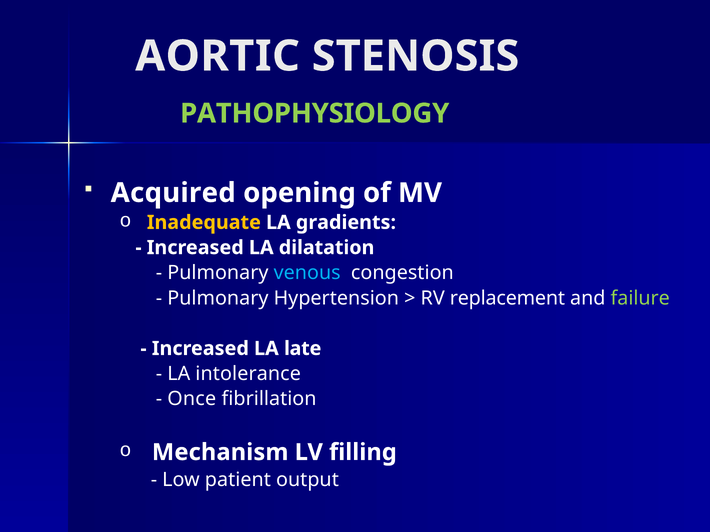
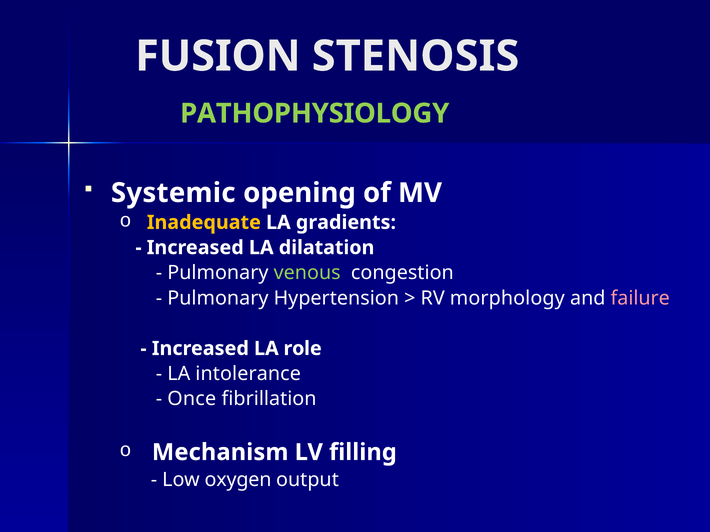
AORTIC: AORTIC -> FUSION (218, 56)
Acquired: Acquired -> Systemic (173, 193)
venous colour: light blue -> light green (307, 273)
replacement: replacement -> morphology (507, 298)
failure colour: light green -> pink (640, 298)
late: late -> role (303, 349)
patient: patient -> oxygen (238, 480)
